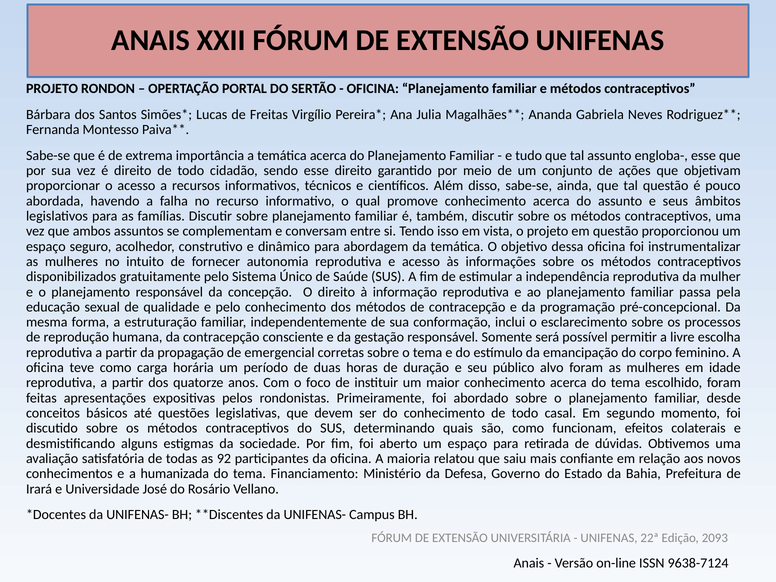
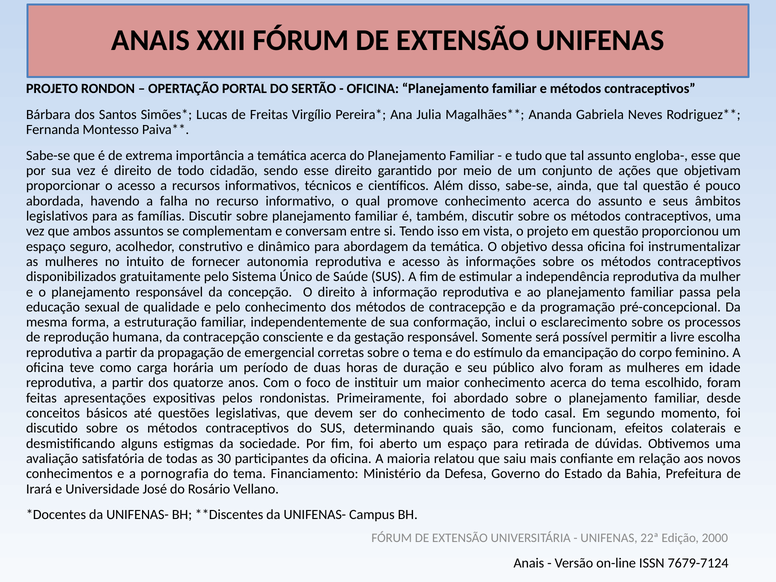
92: 92 -> 30 (224, 459)
humanizada: humanizada -> pornografia (175, 474)
2093: 2093 -> 2000 (715, 538)
9638-7124: 9638-7124 -> 7679-7124 (698, 563)
